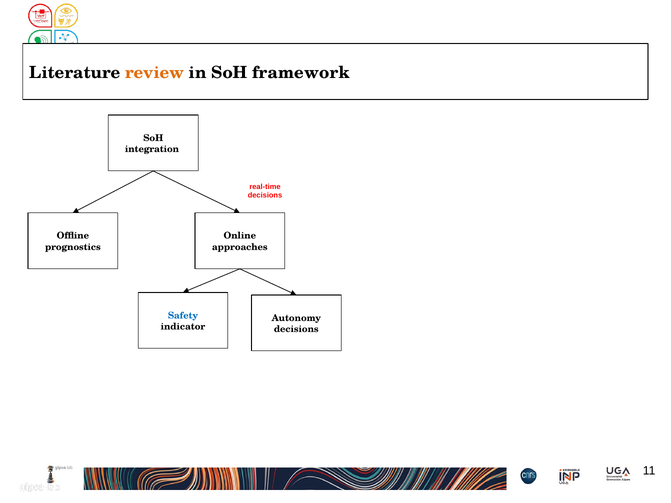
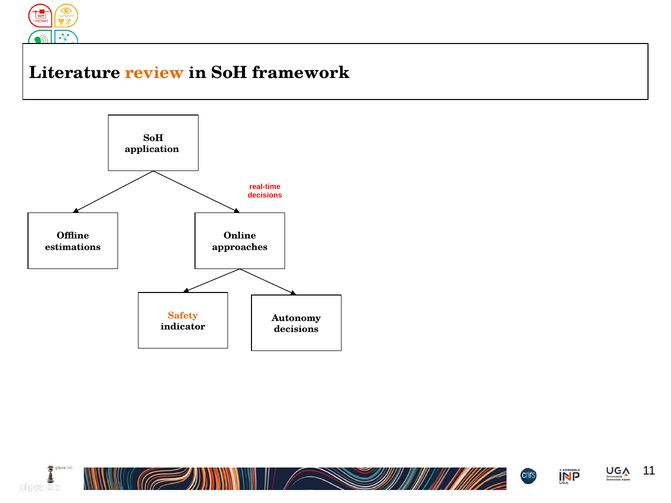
integration: integration -> application (152, 149)
prognostics: prognostics -> estimations (73, 247)
Safety colour: blue -> orange (183, 316)
